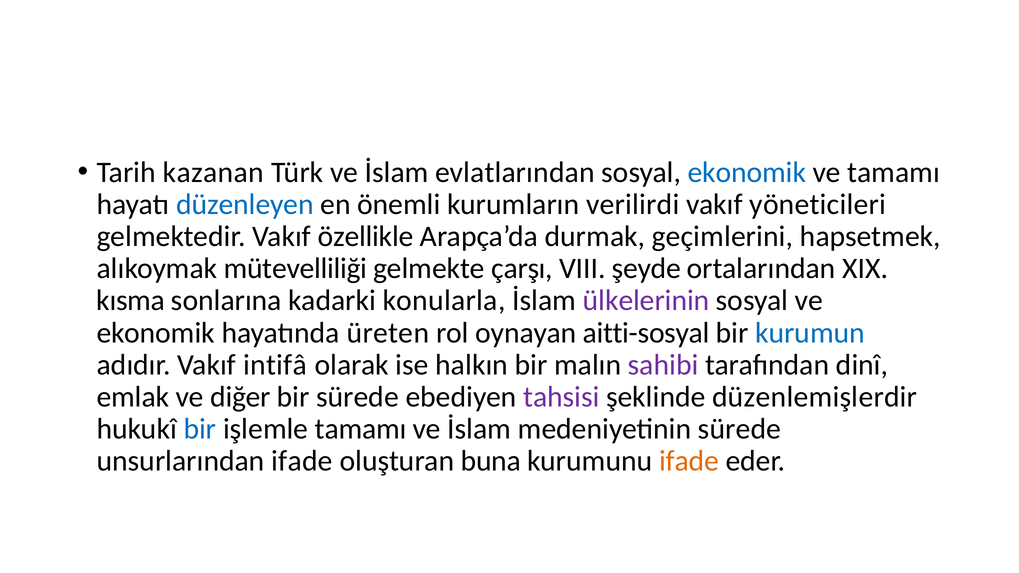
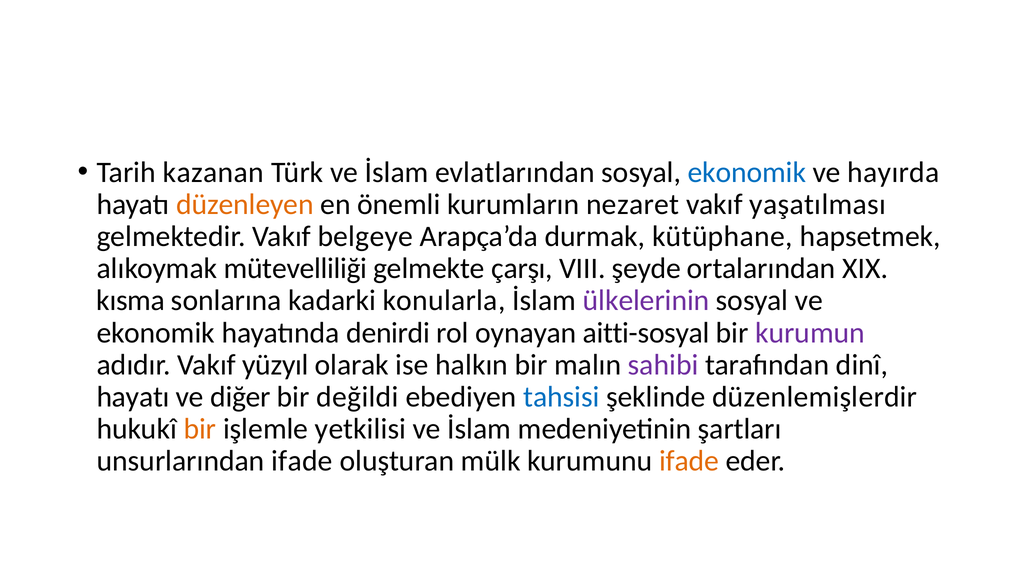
ve tamamı: tamamı -> hayırda (894, 172)
düzenleyen colour: blue -> orange (245, 204)
verilirdi: verilirdi -> nezaret (633, 204)
yöneticileri: yöneticileri -> yaşatılması (818, 204)
özellikle: özellikle -> belgeye (365, 236)
geçimlerini: geçimlerini -> kütüphane (722, 236)
üreten: üreten -> denirdi (388, 333)
kurumun colour: blue -> purple (810, 333)
intifâ: intifâ -> yüzyıl (275, 365)
emlak: emlak -> hayatı (133, 397)
bir sürede: sürede -> değildi (357, 397)
tahsisi colour: purple -> blue (561, 397)
bir colour: blue -> orange (200, 429)
işlemle tamamı: tamamı -> yetkilisi (361, 429)
medeniyetinin sürede: sürede -> şartları (740, 429)
buna: buna -> mülk (491, 461)
